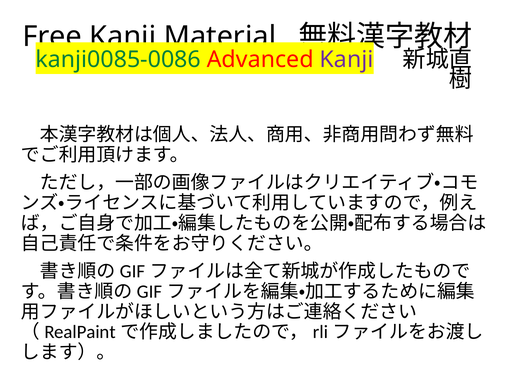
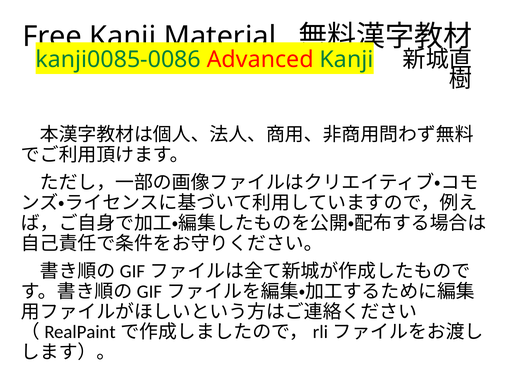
Kanji colour: purple -> green (346, 60)
